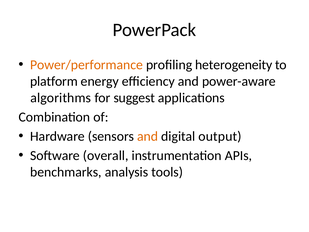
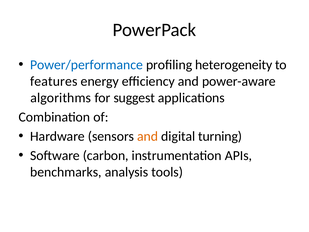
Power/performance colour: orange -> blue (87, 65)
platform: platform -> features (54, 81)
output: output -> turning (220, 136)
overall: overall -> carbon (106, 155)
